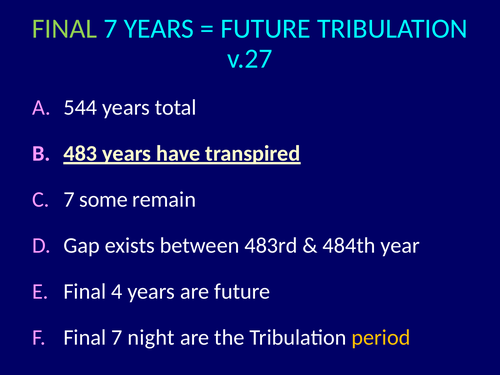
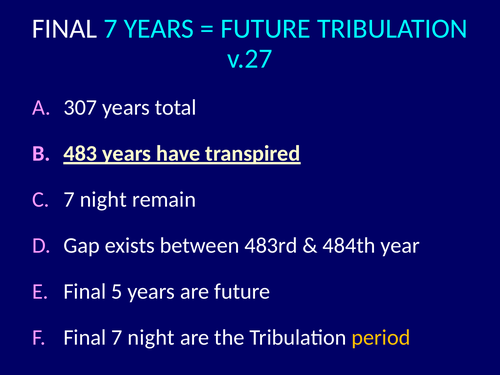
FINAL colour: light green -> white (65, 29)
544: 544 -> 307 (80, 108)
some: some -> night (103, 200)
4: 4 -> 5 (117, 292)
